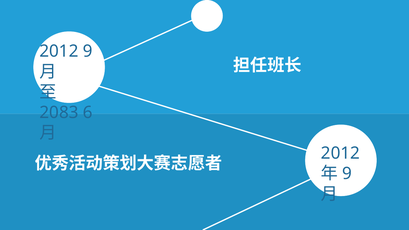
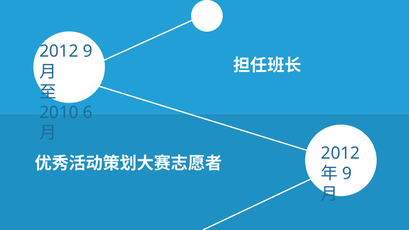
2083: 2083 -> 2010 (59, 113)
